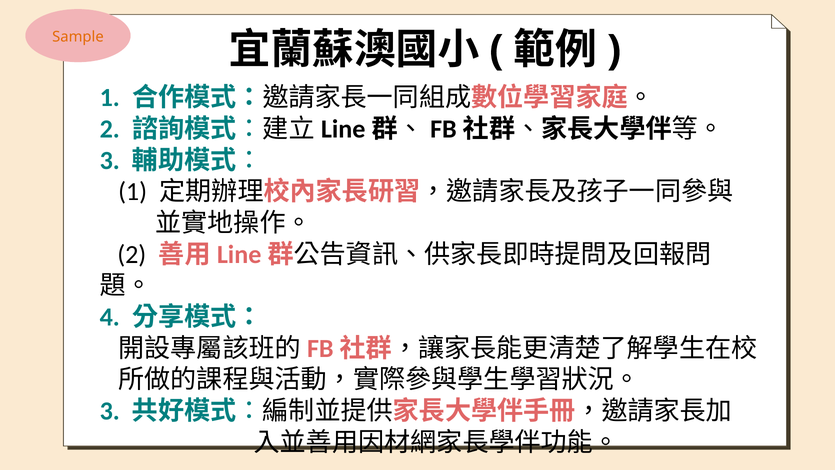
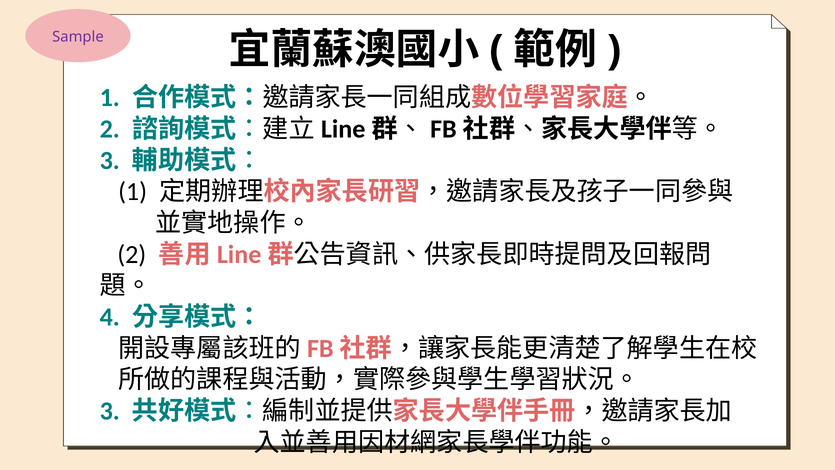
Sample colour: orange -> purple (78, 37)
